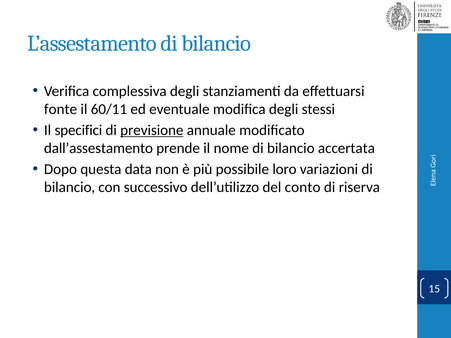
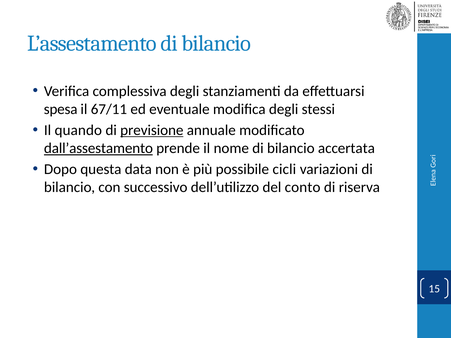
fonte: fonte -> spesa (61, 109)
60/11: 60/11 -> 67/11 (109, 109)
specifici: specifici -> quando (78, 130)
dall’assestamento underline: none -> present (98, 148)
loro: loro -> cicli (284, 169)
